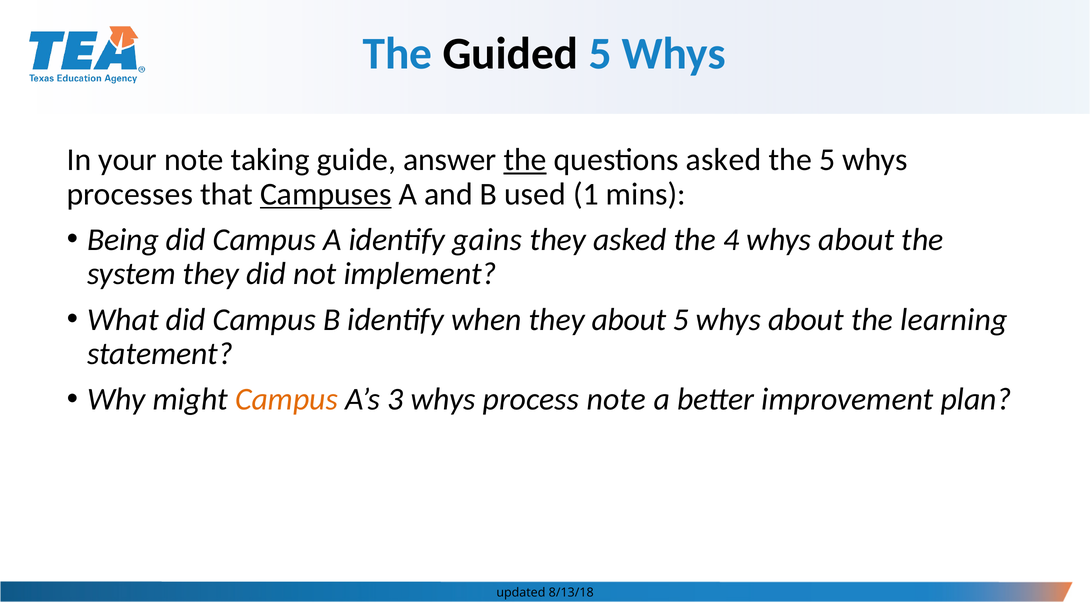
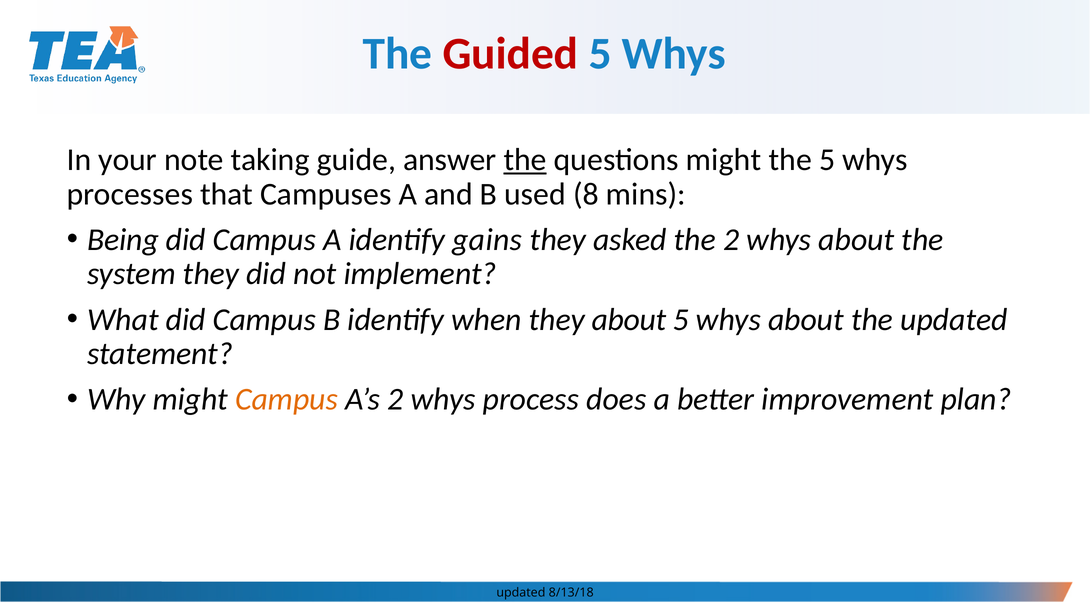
Guided colour: black -> red (510, 54)
questions asked: asked -> might (724, 160)
Campuses underline: present -> none (326, 194)
1: 1 -> 8 (586, 194)
the 4: 4 -> 2 (731, 240)
the learning: learning -> updated (954, 320)
A’s 3: 3 -> 2 (395, 400)
process note: note -> does (616, 400)
